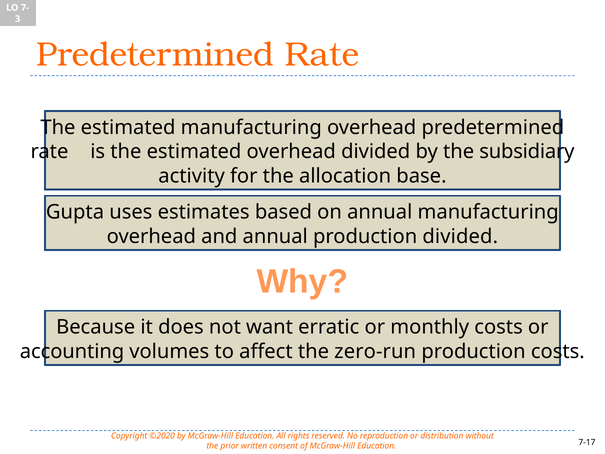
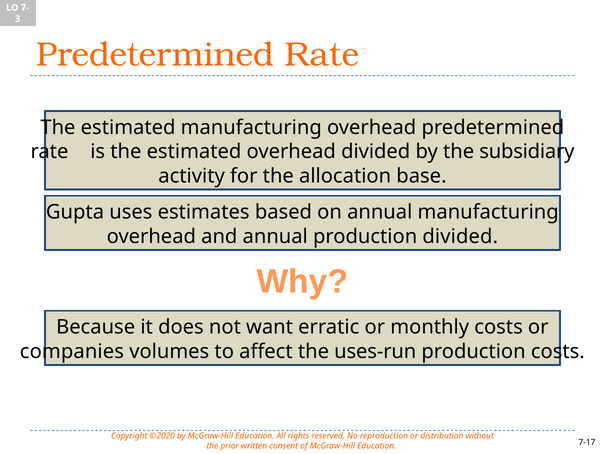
accounting: accounting -> companies (72, 351)
zero-run: zero-run -> uses-run (375, 351)
